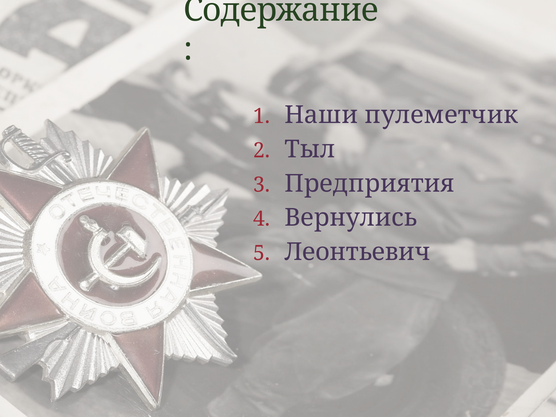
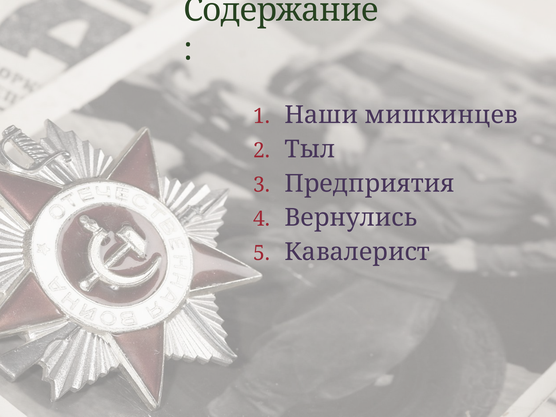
пулеметчик: пулеметчик -> мишкинцев (441, 115)
Леонтьевич: Леонтьевич -> Кавалерист (357, 252)
